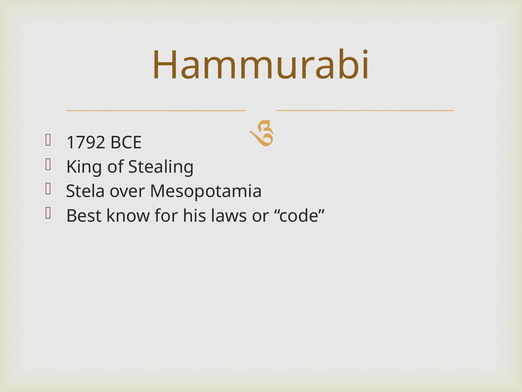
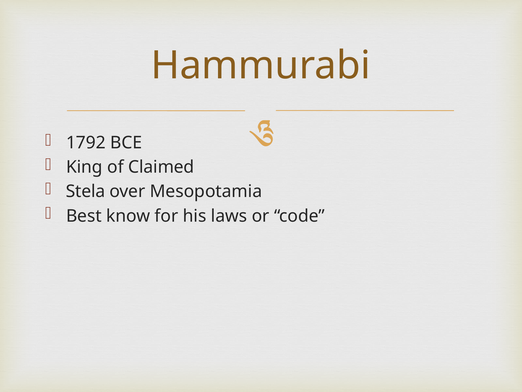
Stealing: Stealing -> Claimed (161, 167)
